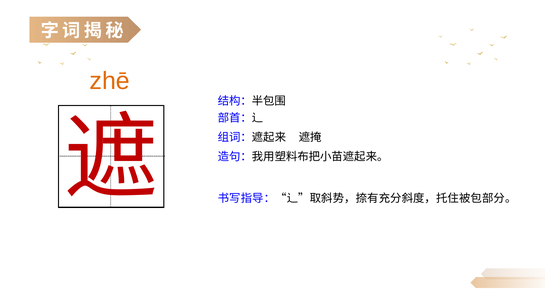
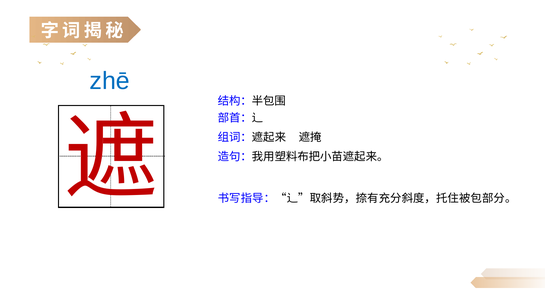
zhē colour: orange -> blue (110, 81)
